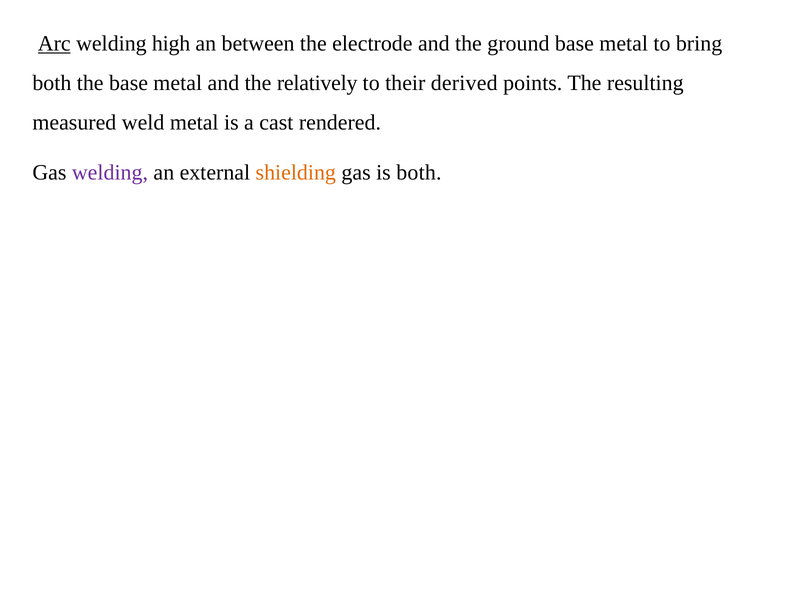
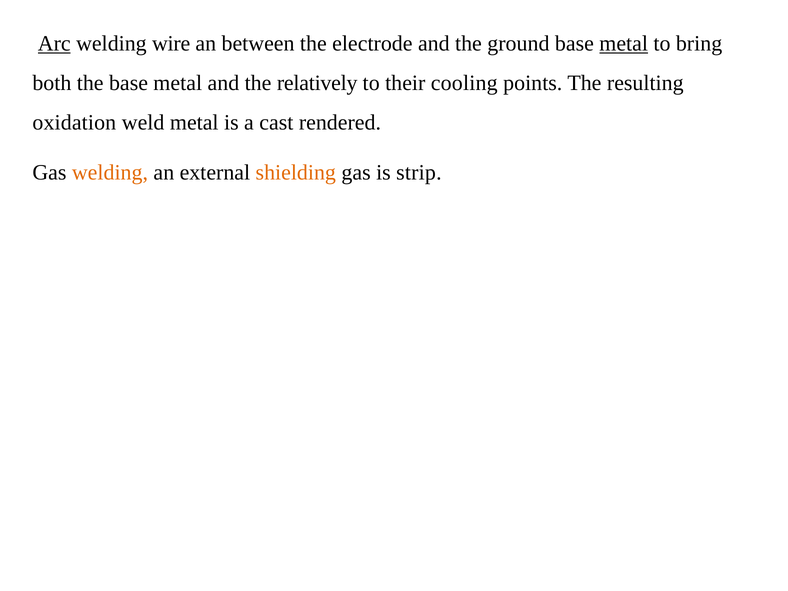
high: high -> wire (171, 44)
metal underline: none -> present (624, 44)
derived: derived -> cooling (464, 83)
measured: measured -> oxidation (74, 122)
welding colour: purple -> orange (110, 173)
is both: both -> strip (419, 173)
